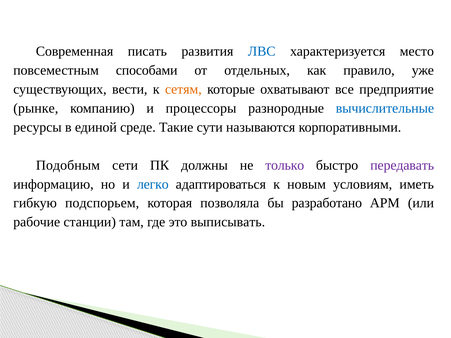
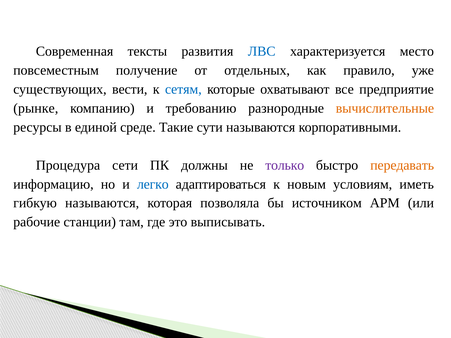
писать: писать -> тексты (147, 51)
способами: способами -> получение (147, 70)
сетям colour: orange -> blue (183, 89)
процессоры: процессоры -> требованию (201, 108)
вычислительные colour: blue -> orange (385, 108)
Подобным: Подобным -> Процедура (68, 165)
передавать colour: purple -> orange (402, 165)
гибкую подспорьем: подспорьем -> называются (102, 203)
разработано: разработано -> источником (327, 203)
